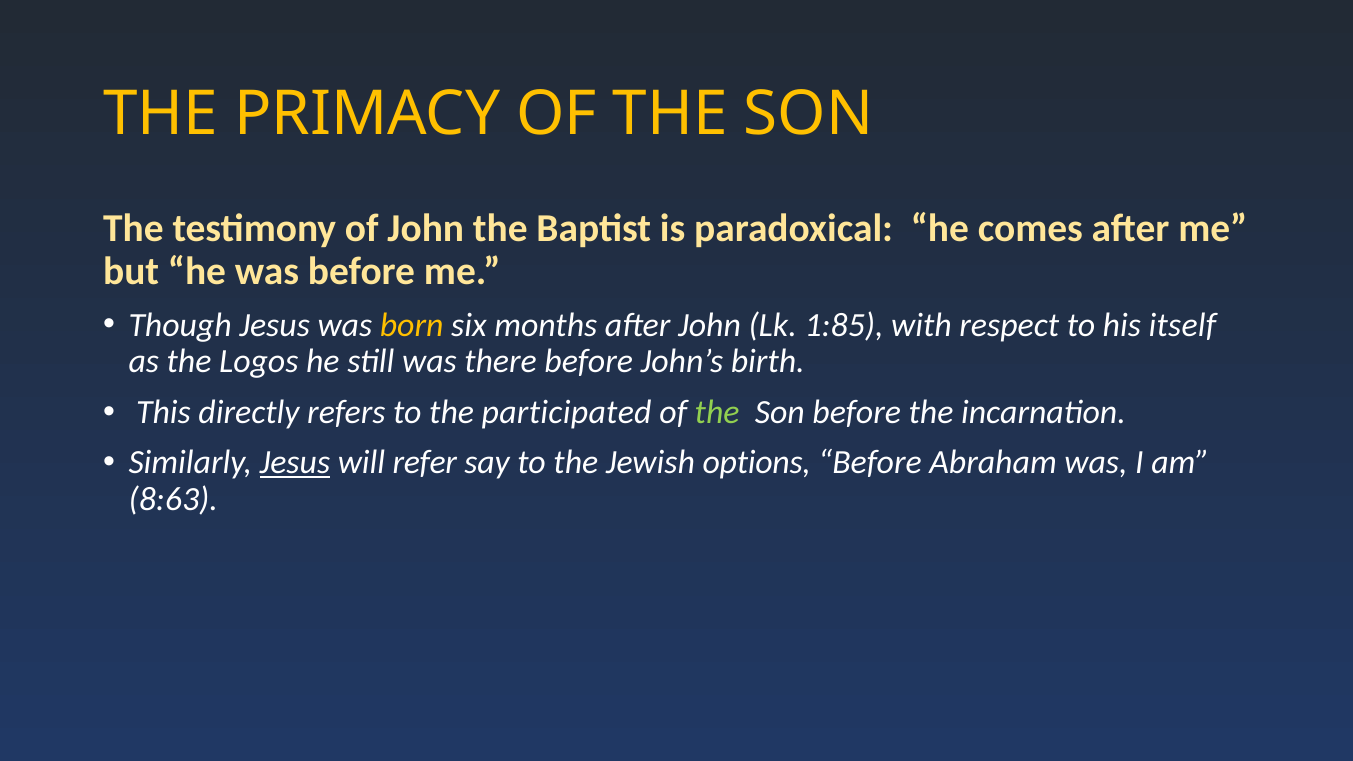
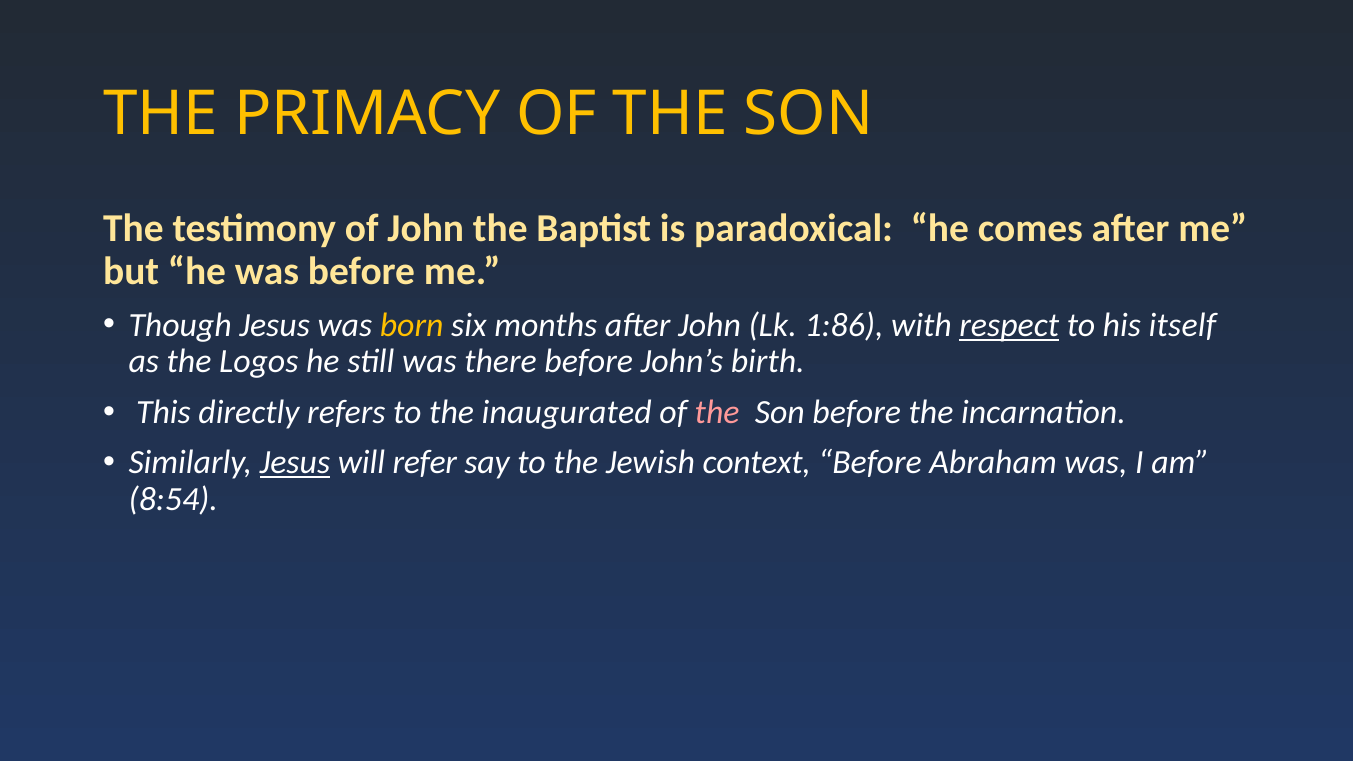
1:85: 1:85 -> 1:86 (844, 325)
respect underline: none -> present (1009, 325)
participated: participated -> inaugurated (567, 412)
the colour: light green -> pink (717, 412)
options: options -> context (757, 463)
8:63: 8:63 -> 8:54 (173, 499)
